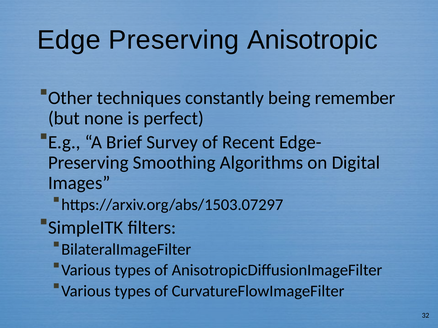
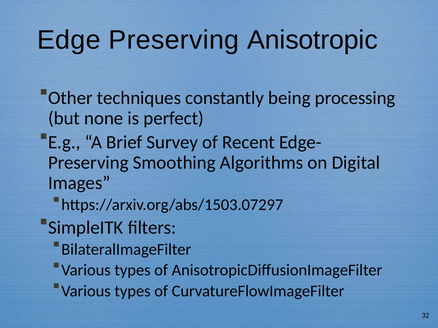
remember: remember -> processing (355, 98)
